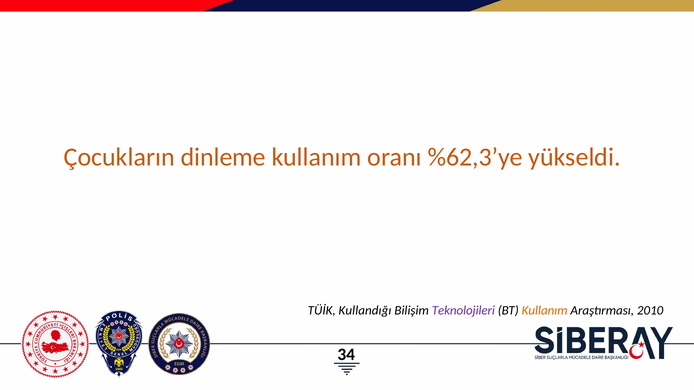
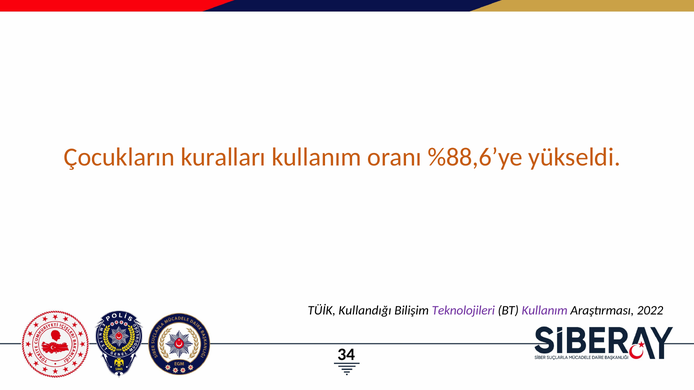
dinleme: dinleme -> kuralları (223, 157)
%62,3’ye: %62,3’ye -> %88,6’ye (475, 157)
Kullanım colour: orange -> purple (545, 311)
2010: 2010 -> 2022 (650, 311)
